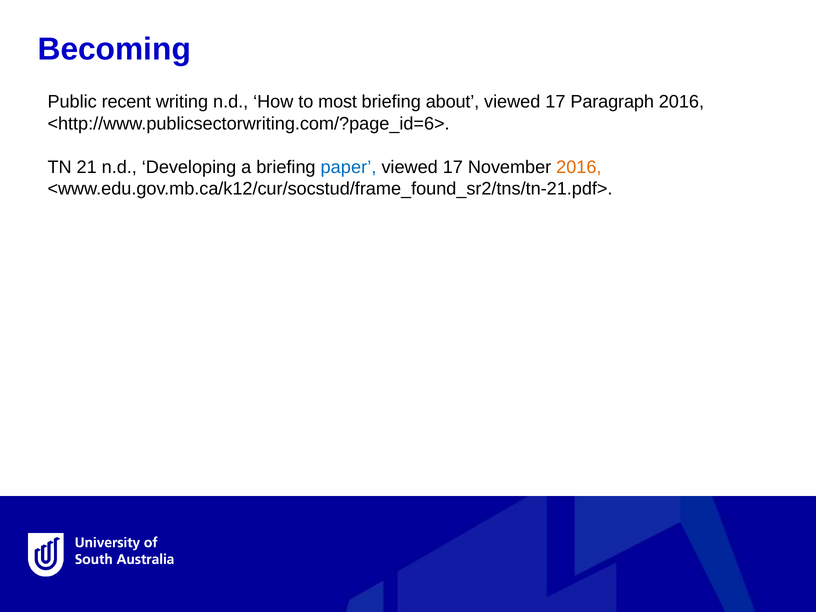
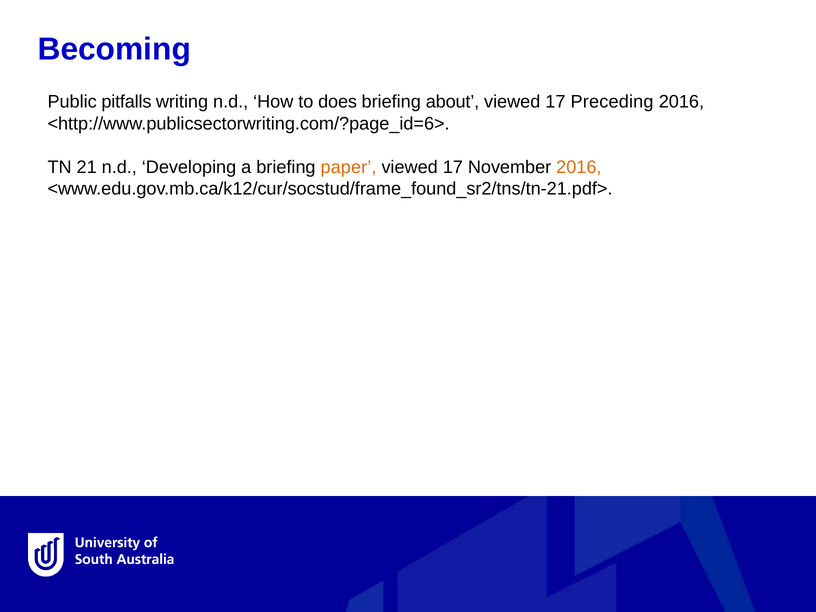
recent: recent -> pitfalls (126, 102)
most: most -> does (338, 102)
Paragraph: Paragraph -> Preceding (612, 102)
paper colour: blue -> orange (348, 167)
